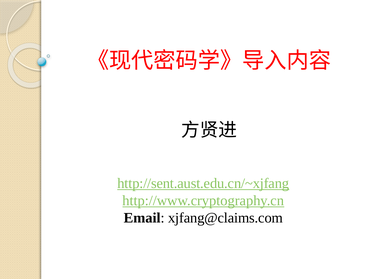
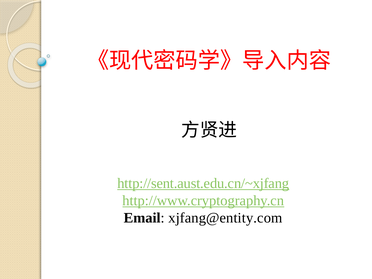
xjfang@claims.com: xjfang@claims.com -> xjfang@entity.com (225, 218)
